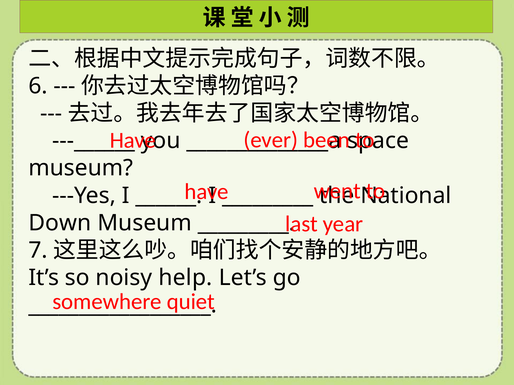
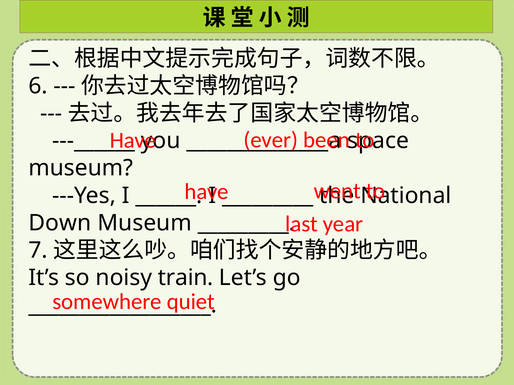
help: help -> train (186, 278)
